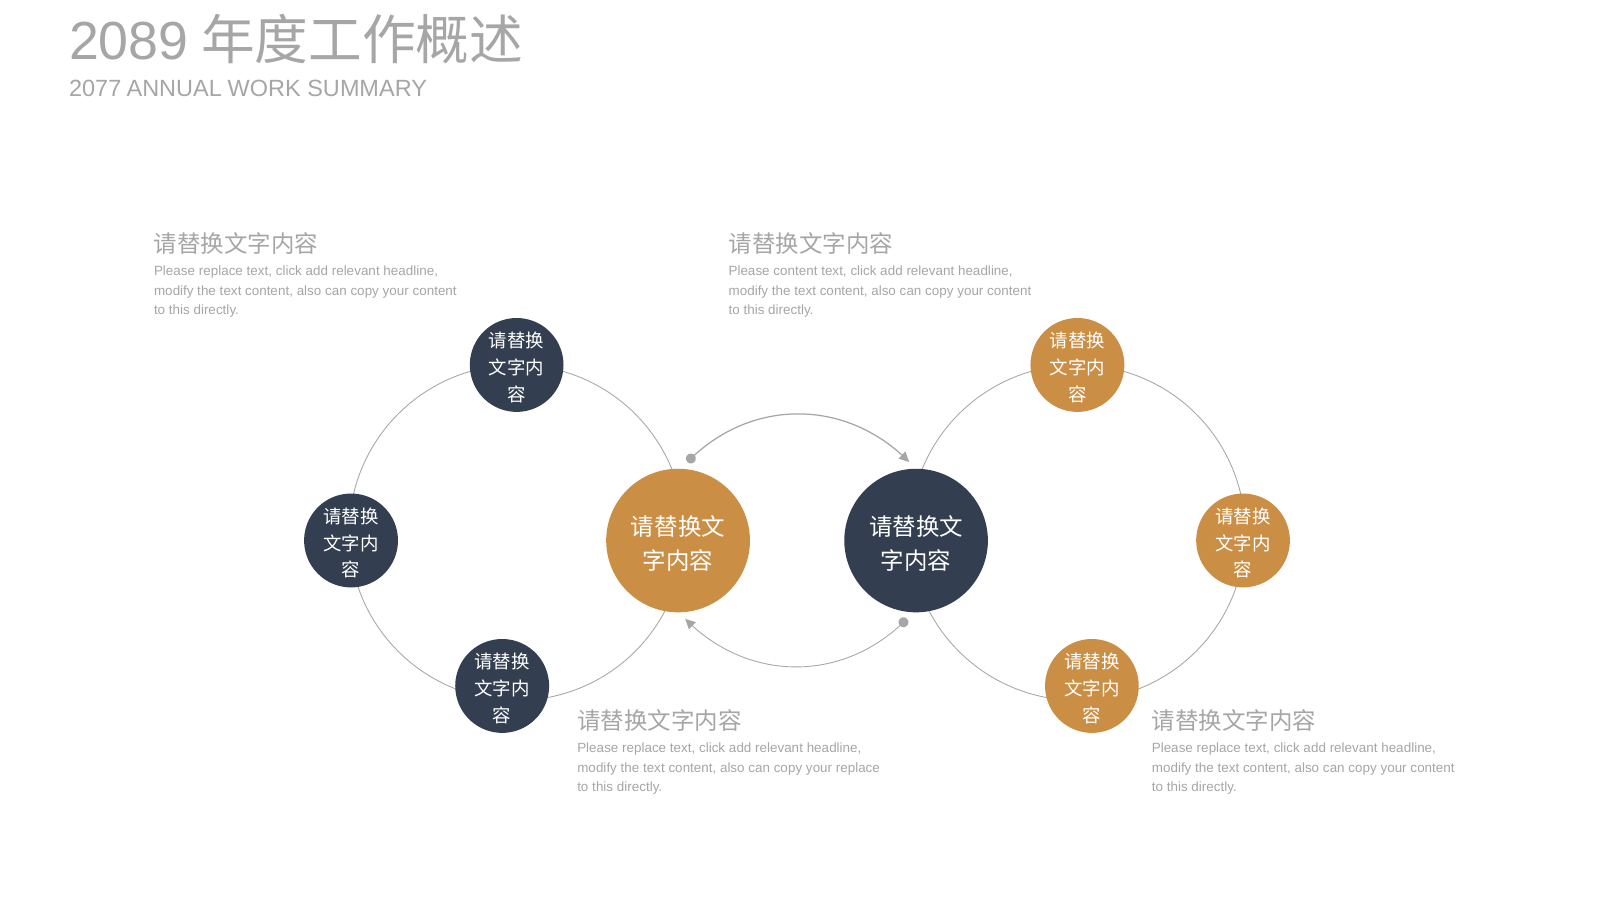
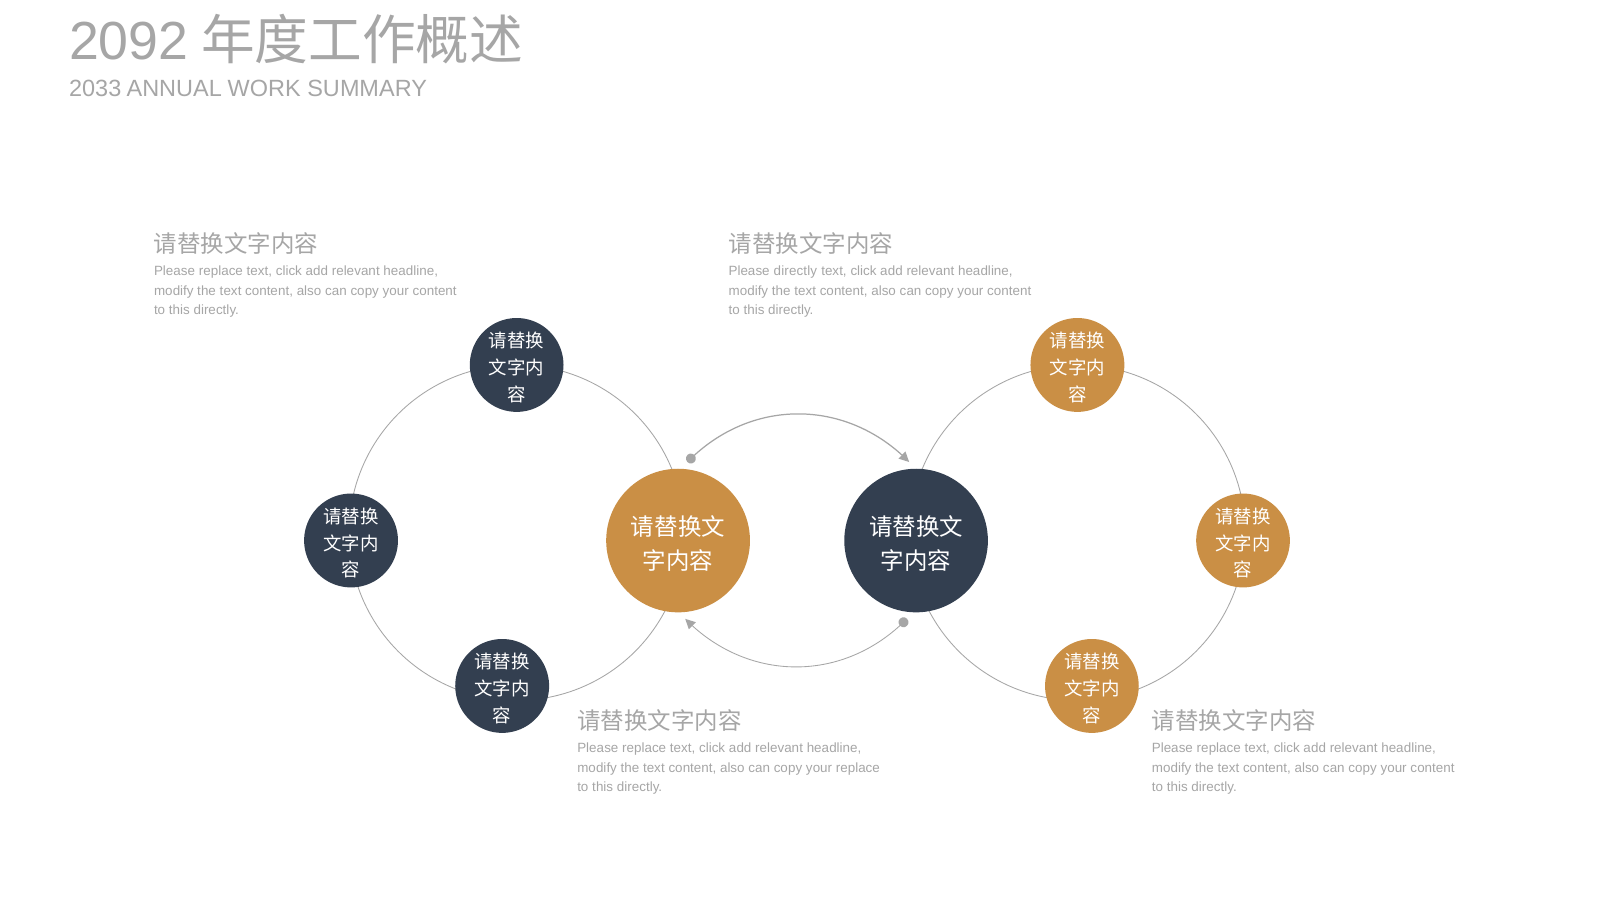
2089: 2089 -> 2092 (129, 42)
2077: 2077 -> 2033 (95, 89)
Please content: content -> directly (795, 272)
